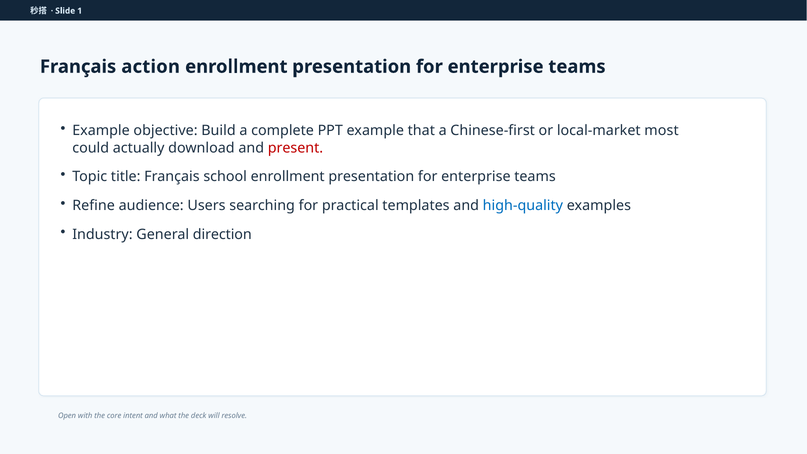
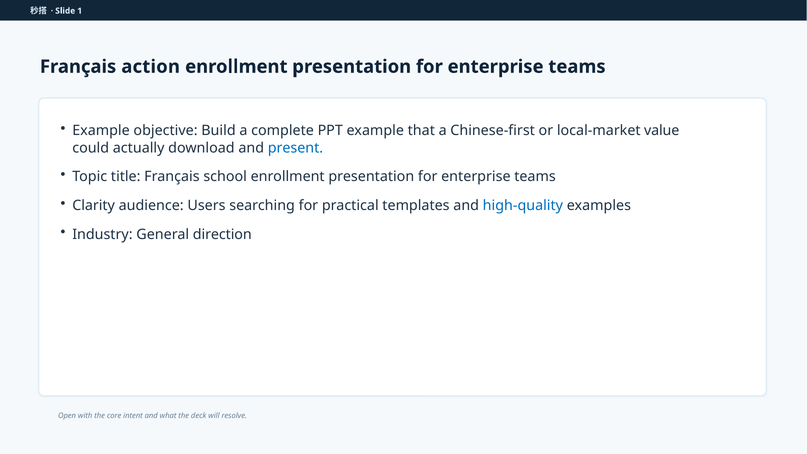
most: most -> value (662, 131)
present colour: red -> blue (295, 148)
Refine: Refine -> Clarity (94, 206)
